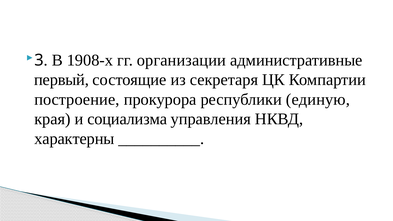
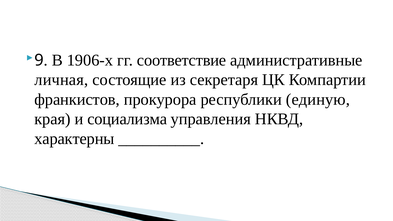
3: 3 -> 9 (39, 60)
1908-х: 1908-х -> 1906-х (90, 60)
организации: организации -> соответствие (182, 60)
первый: первый -> личная (61, 80)
построение: построение -> франкистов (77, 99)
